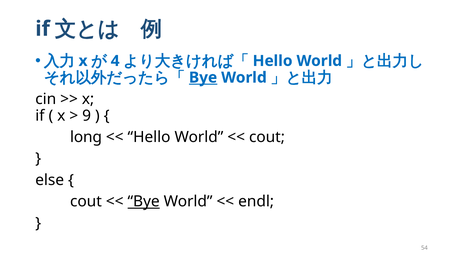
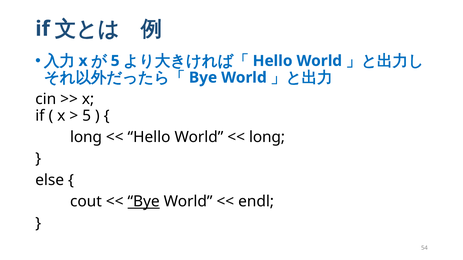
4: 4 -> 5 (115, 61)
Bye underline: present -> none (203, 78)
9: 9 -> 5 (87, 116)
cout: cout -> long (267, 137)
